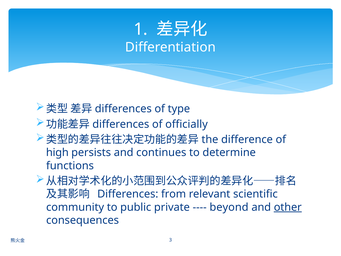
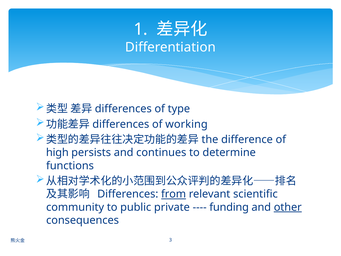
officially: officially -> working (186, 124)
from underline: none -> present (174, 194)
beyond: beyond -> funding (229, 207)
